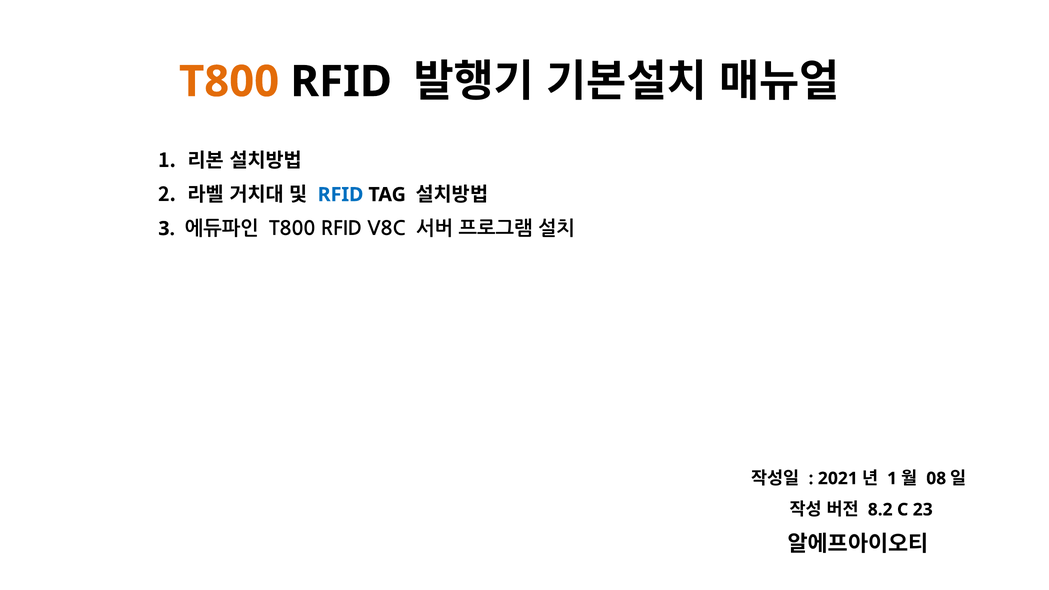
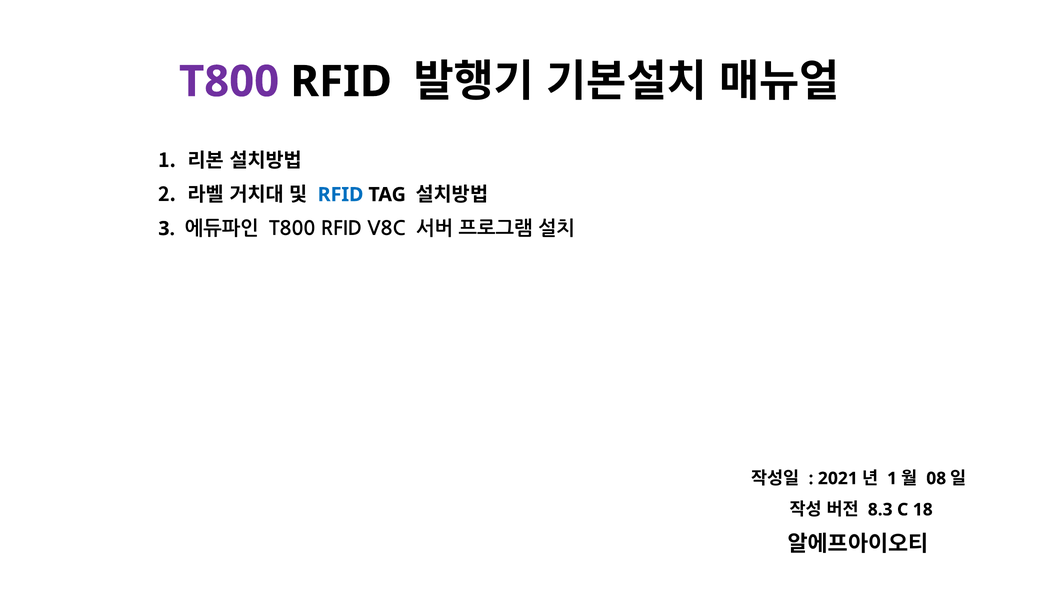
T800 colour: orange -> purple (229, 82)
8.2: 8.2 -> 8.3 (880, 510)
23: 23 -> 18 (923, 510)
